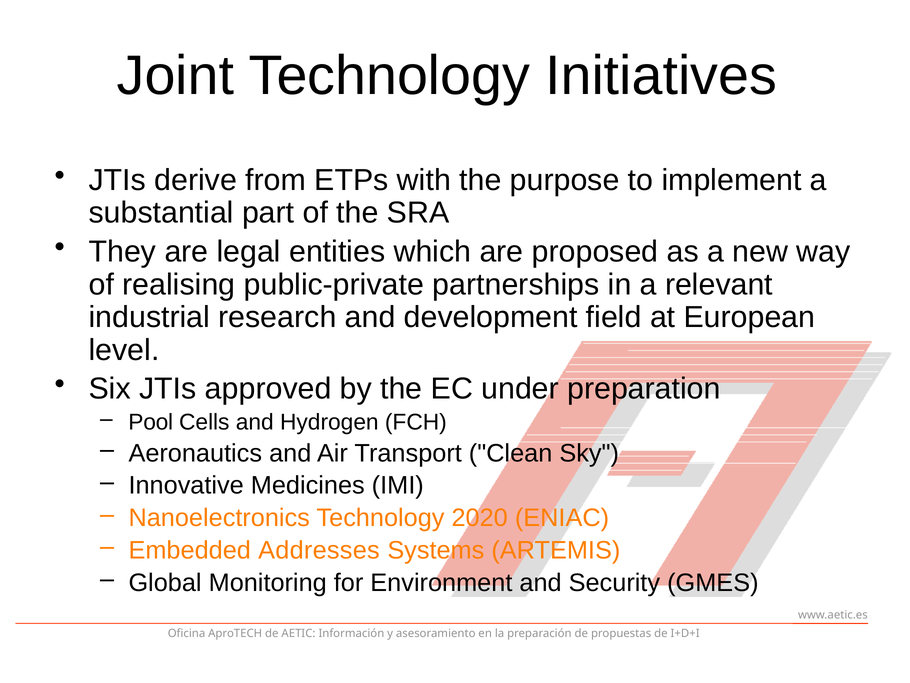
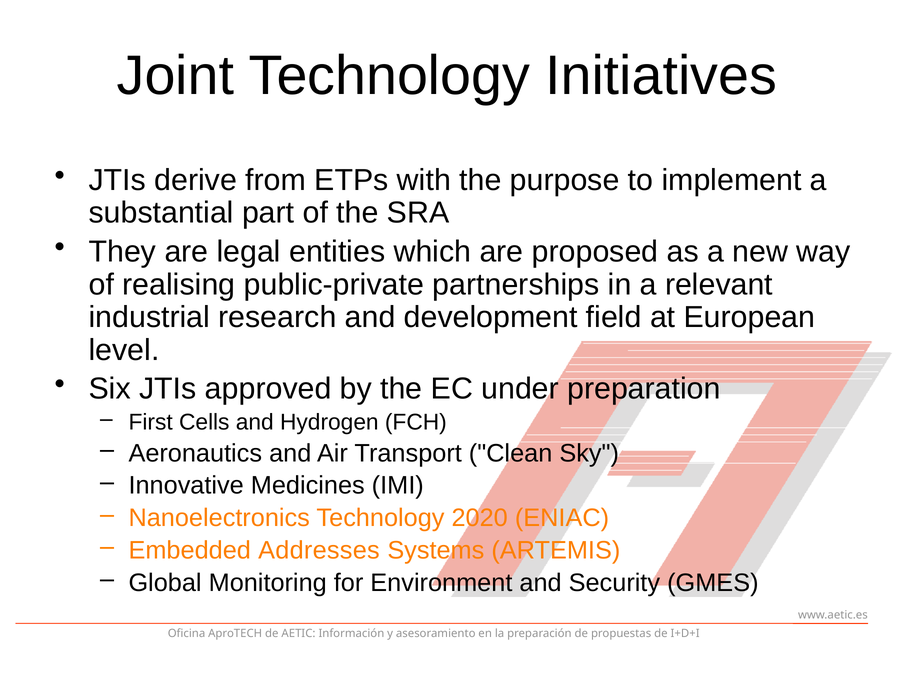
Pool: Pool -> First (151, 422)
